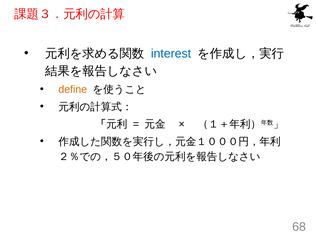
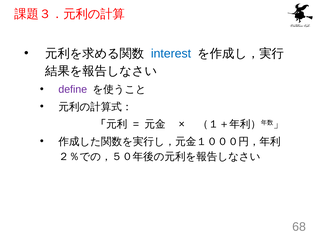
define colour: orange -> purple (73, 89)
